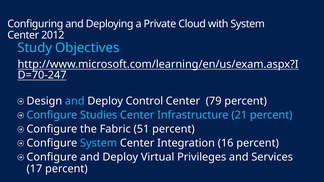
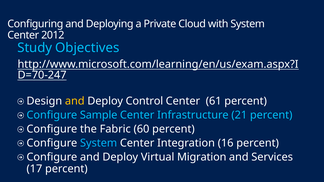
and colour: light blue -> yellow (75, 101)
79: 79 -> 61 (214, 101)
Studies: Studies -> Sample (99, 115)
51: 51 -> 60 (141, 129)
Privileges: Privileges -> Migration (202, 157)
